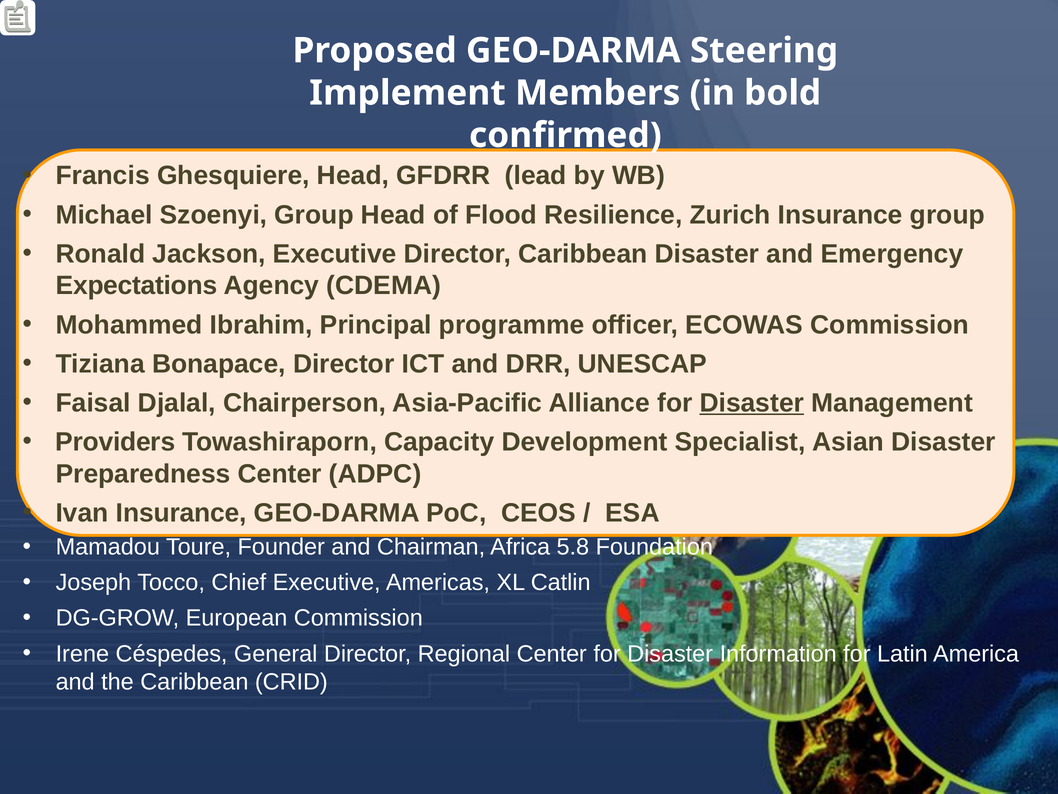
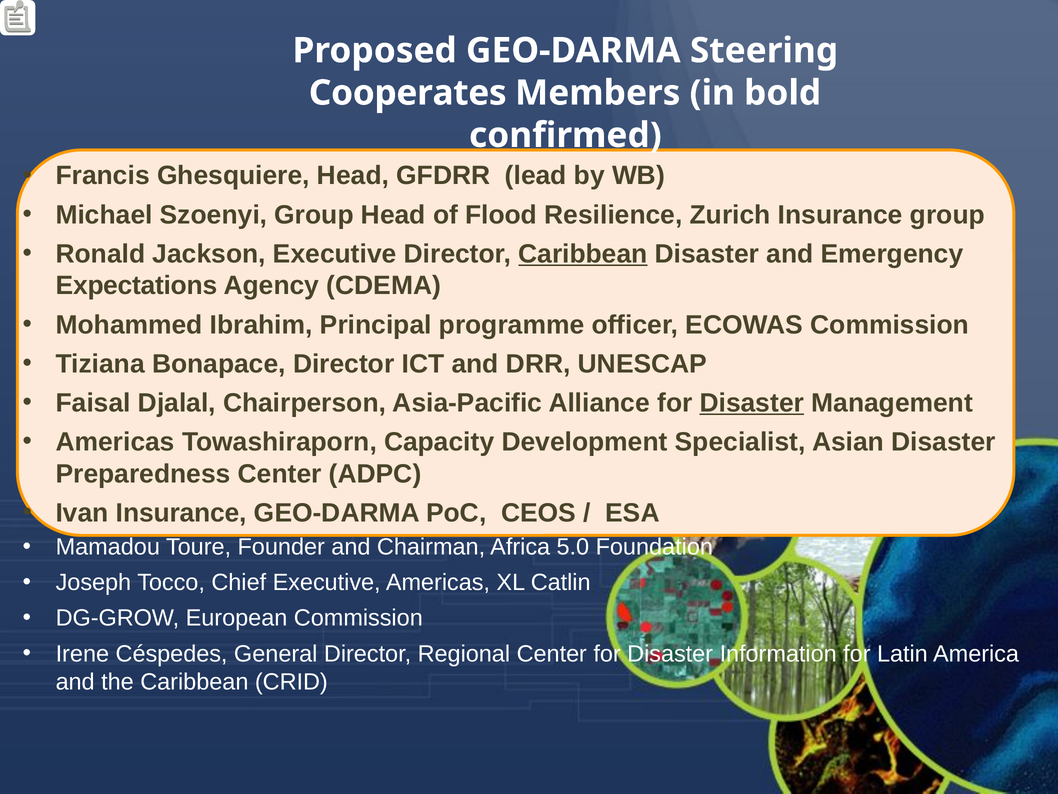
Implement: Implement -> Cooperates (408, 93)
Caribbean underline: none -> present (583, 254)
Providers: Providers -> Americas (115, 442)
5.8: 5.8 -> 5.0 (573, 547)
